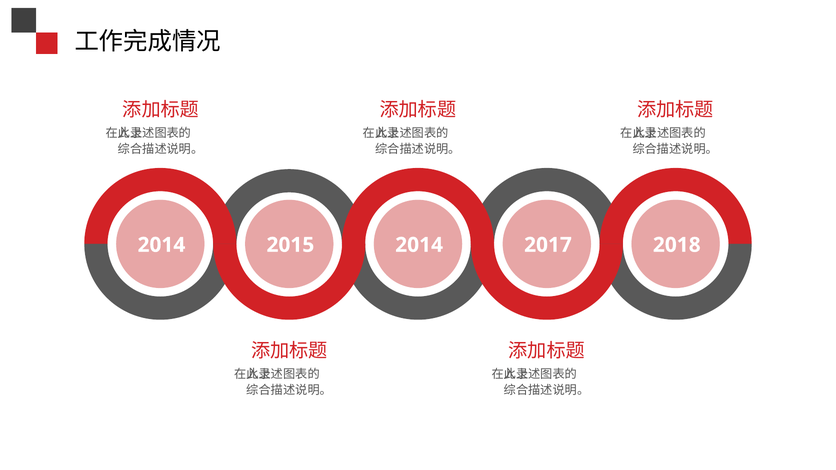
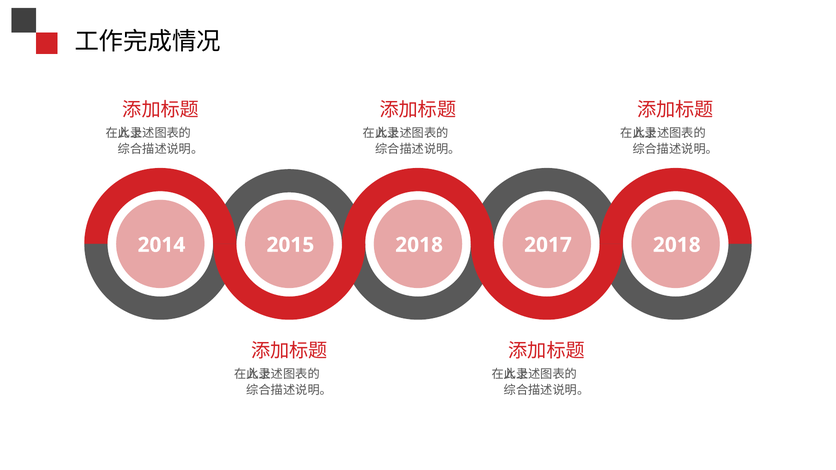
2014: 2014 -> 2018 (419, 245)
